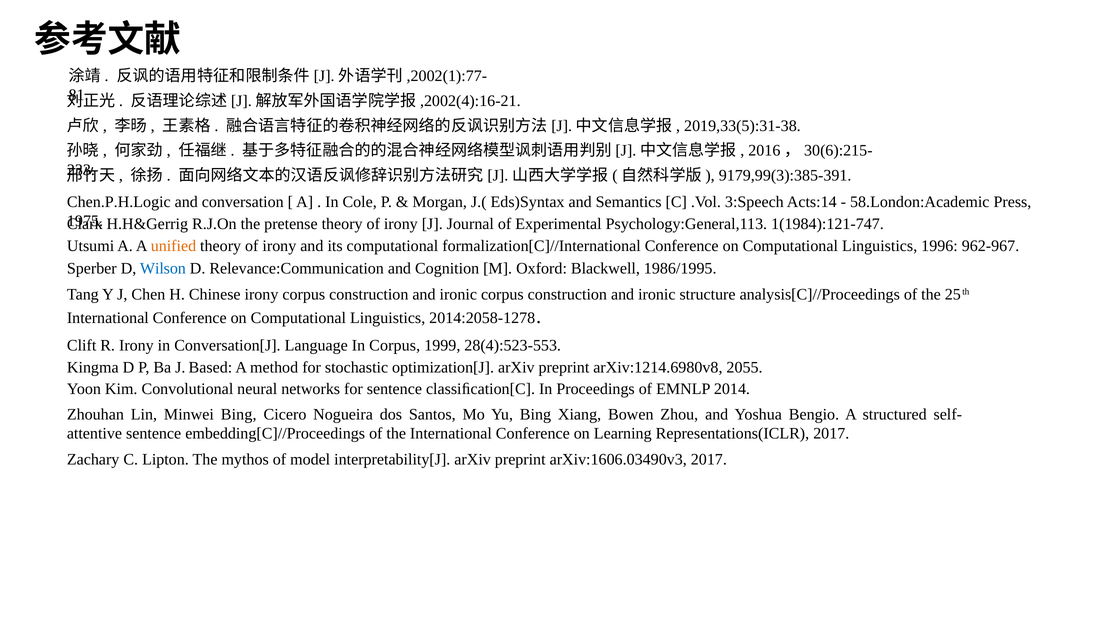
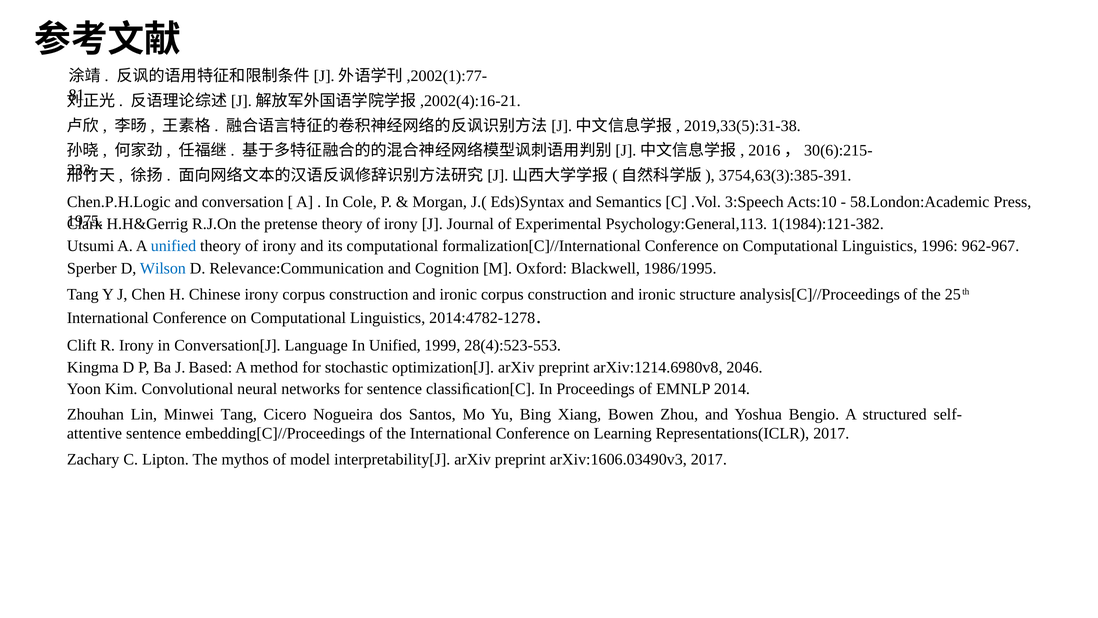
9179,99(3):385-391: 9179,99(3):385-391 -> 3754,63(3):385-391 (785, 176)
Acts:14: Acts:14 -> Acts:10 (812, 202)
1(1984):121-747: 1(1984):121-747 -> 1(1984):121-382 (828, 224)
unified colour: orange -> blue (173, 246)
2014:2058-1278: 2014:2058-1278 -> 2014:4782-1278 (482, 318)
In Corpus: Corpus -> Unified (395, 345)
2055: 2055 -> 2046 (745, 367)
Minwei Bing: Bing -> Tang (239, 414)
